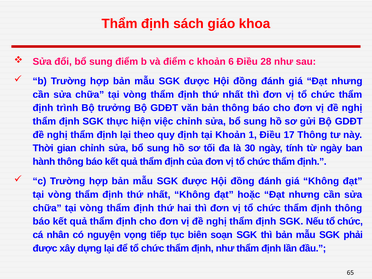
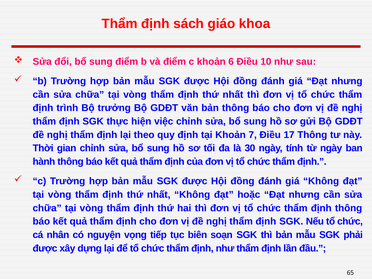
28: 28 -> 10 (266, 62)
1: 1 -> 7 (253, 135)
